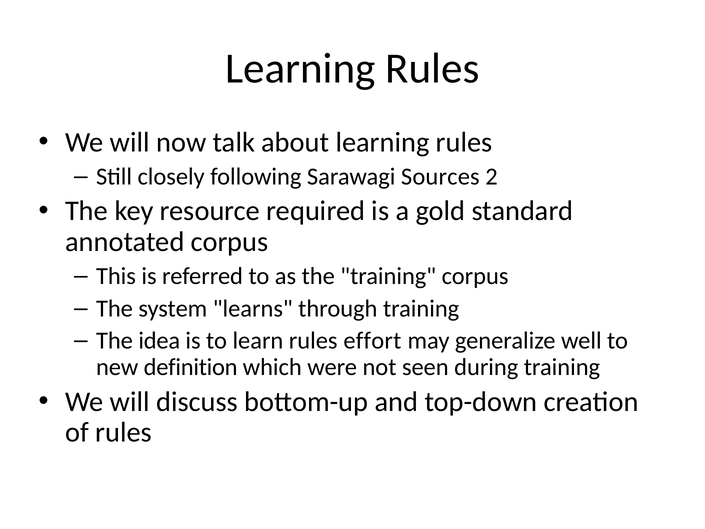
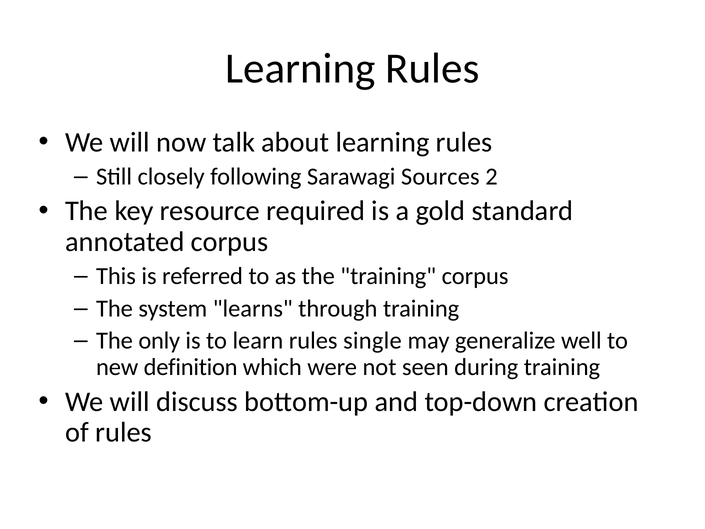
idea: idea -> only (159, 341)
effort: effort -> single (372, 341)
